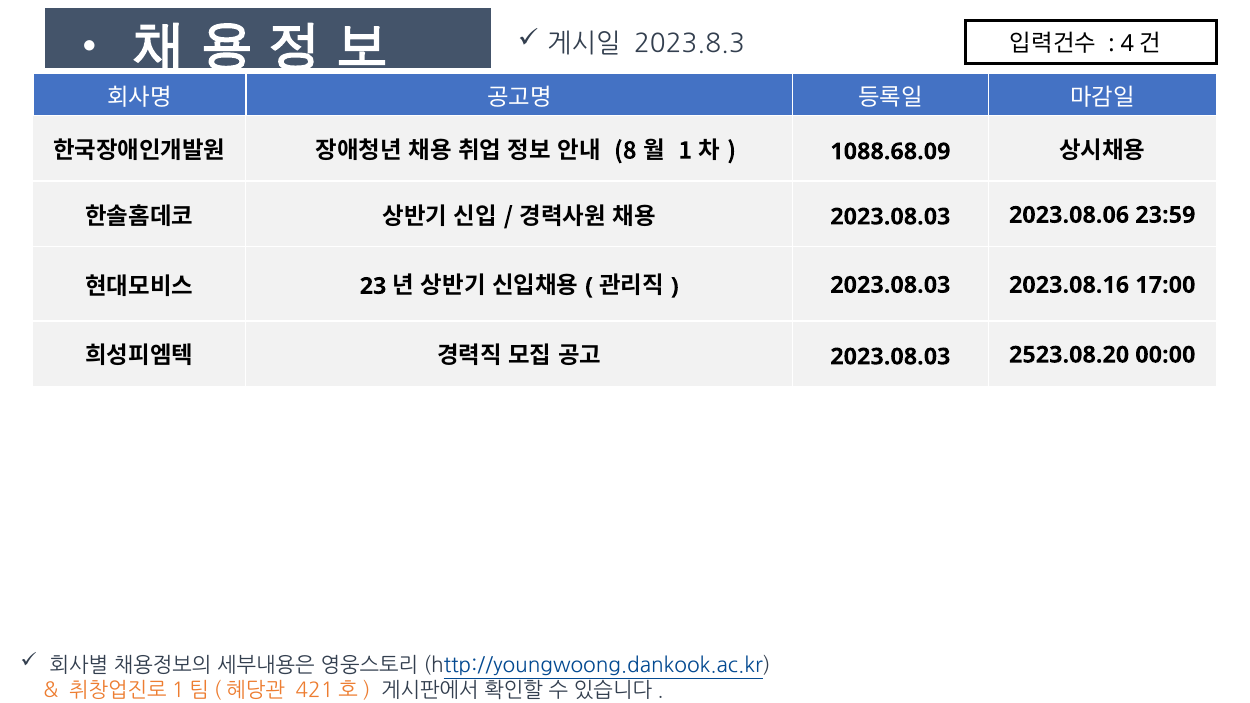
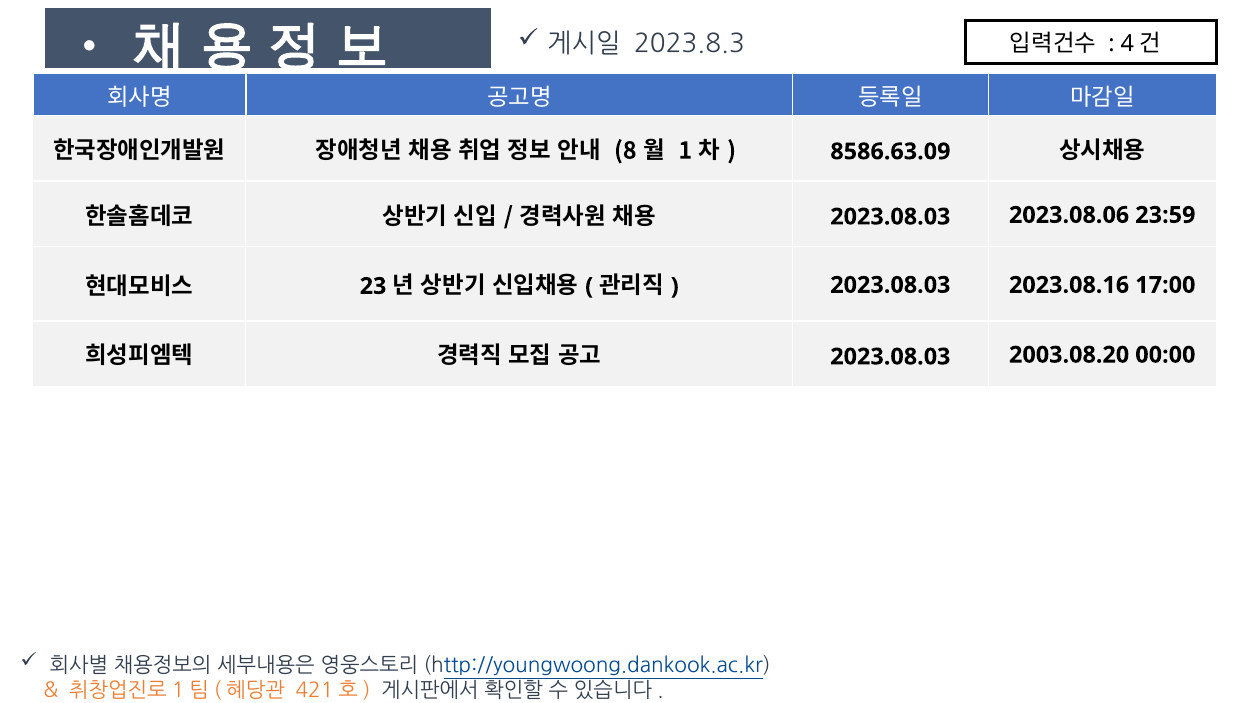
1088.68.09: 1088.68.09 -> 8586.63.09 (890, 152)
2523.08.20: 2523.08.20 -> 2003.08.20 (1069, 355)
